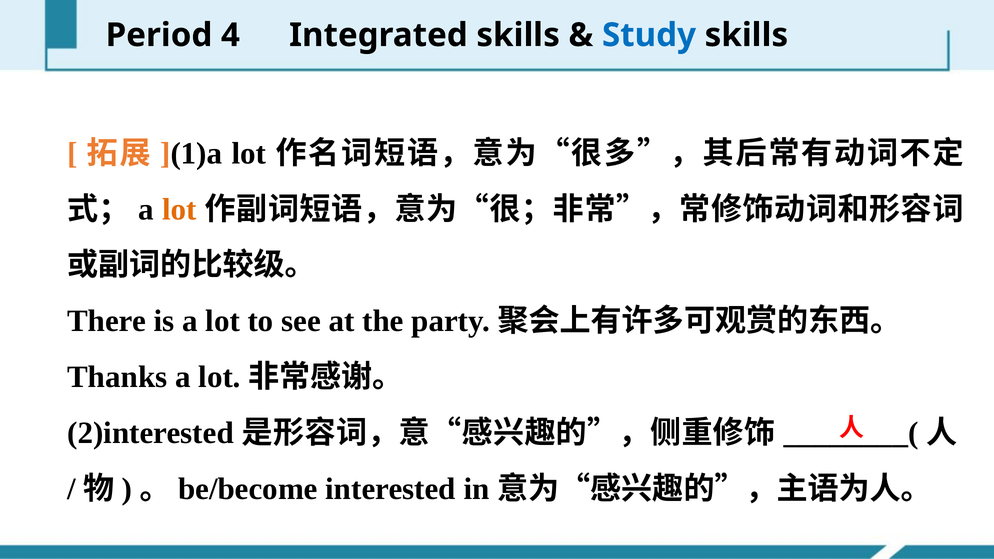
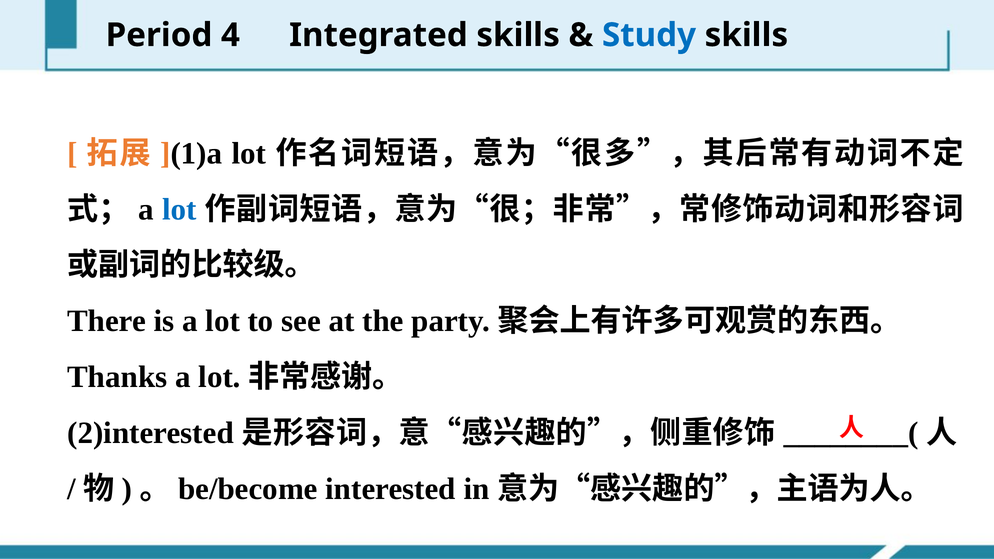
lot colour: orange -> blue (179, 209)
